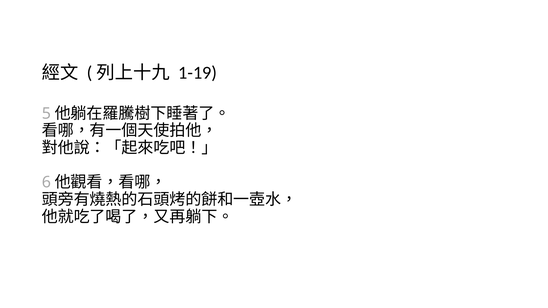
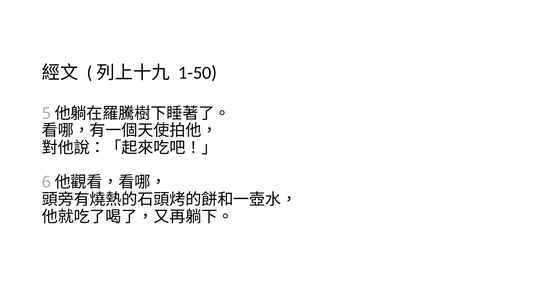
1-19: 1-19 -> 1-50 (198, 73)
